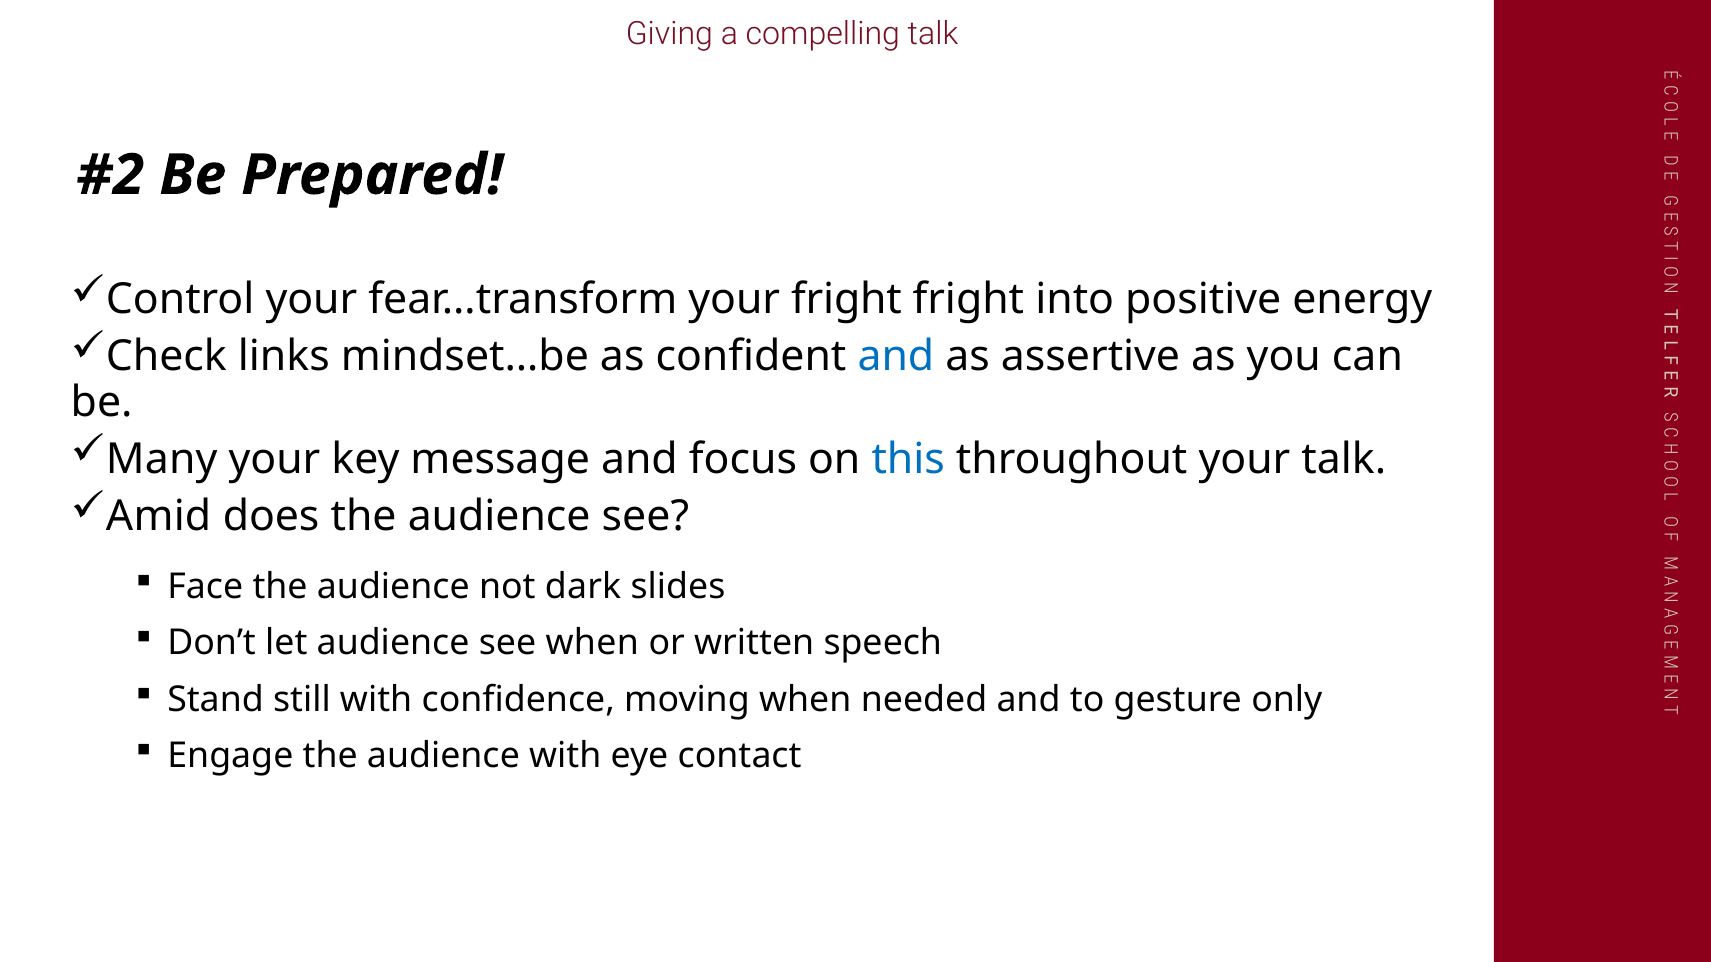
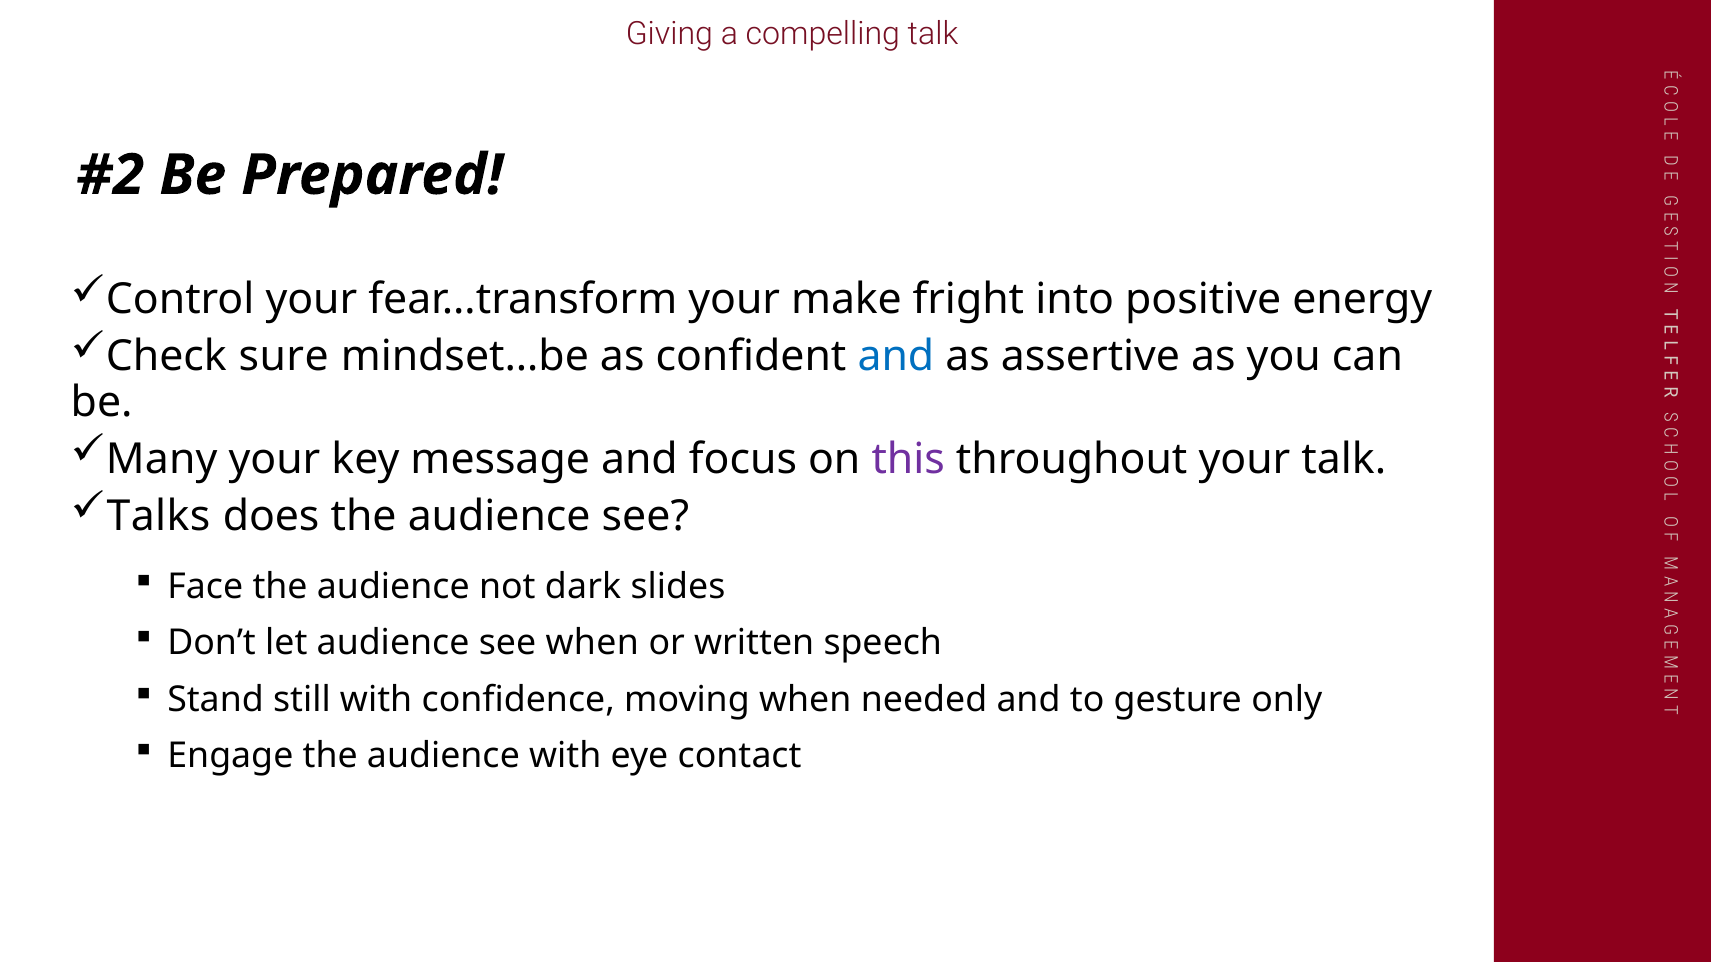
your fright: fright -> make (846, 299)
links: links -> sure (284, 356)
this colour: blue -> purple (908, 459)
Amid: Amid -> Talks (159, 516)
